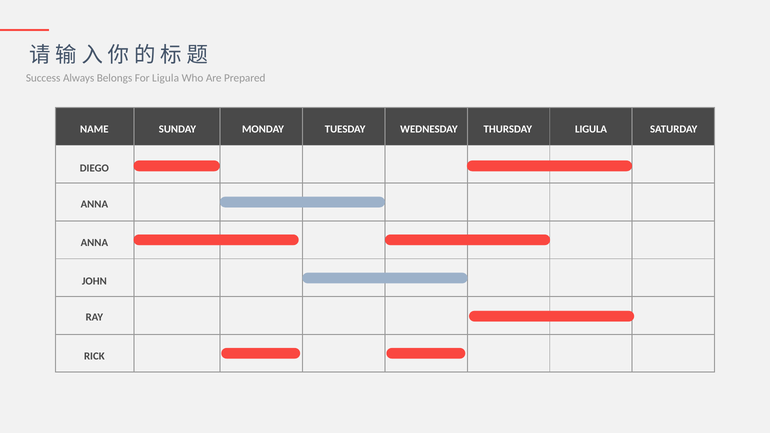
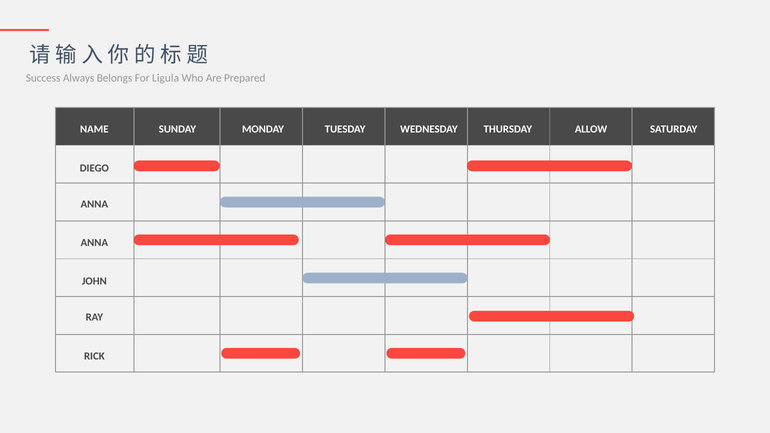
LIGULA: LIGULA -> ALLOW (591, 129)
